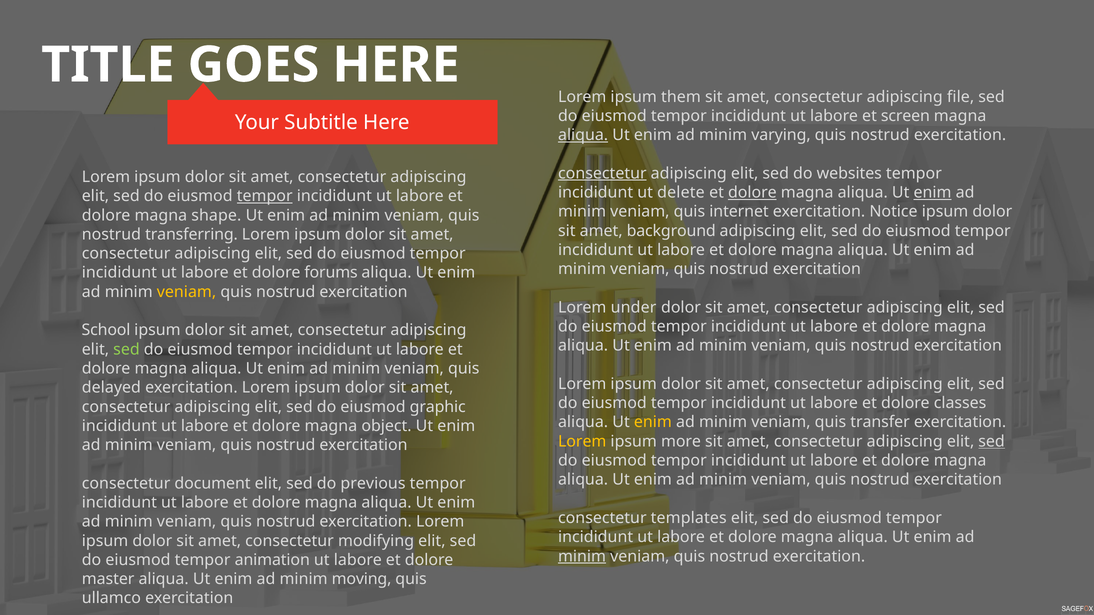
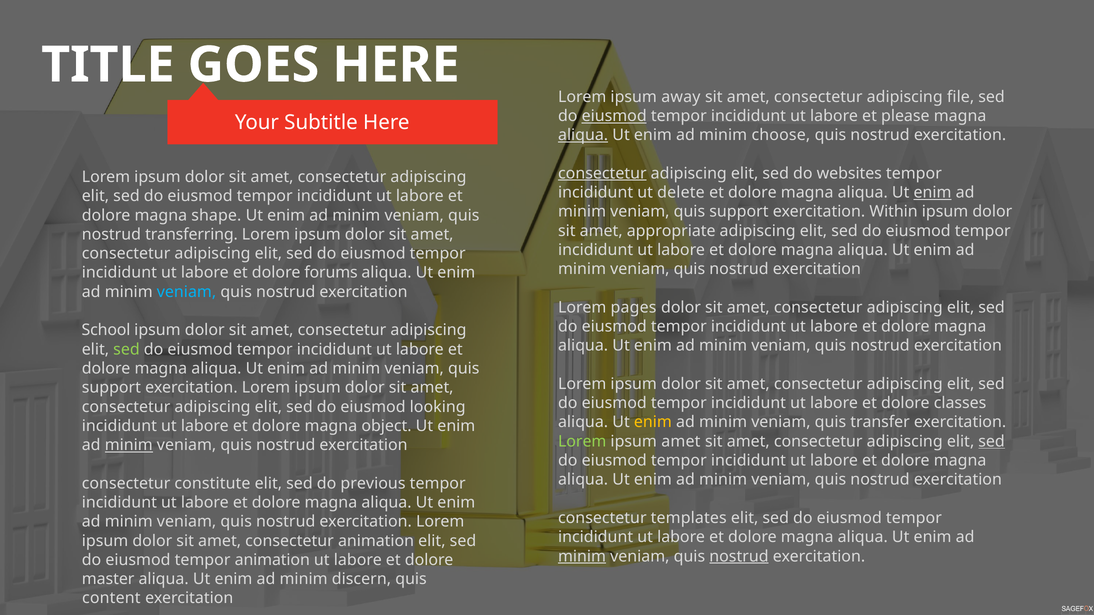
them: them -> away (681, 97)
eiusmod underline: none -> present (614, 116)
screen: screen -> please (905, 116)
varying: varying -> choose (781, 135)
dolore underline: present -> none (752, 193)
tempor underline: present -> none (265, 196)
internet: internet -> support (739, 212)
Notice: Notice -> Within (894, 212)
background: background -> appropriate (671, 231)
veniam colour: yellow -> light blue (187, 292)
under: under -> pages (634, 308)
delayed: delayed -> support (111, 388)
graphic: graphic -> looking (438, 407)
Lorem colour: yellow -> light green (582, 442)
ipsum more: more -> amet (681, 442)
minim underline: none -> present (129, 445)
document: document -> constitute (212, 484)
consectetur modifying: modifying -> animation (376, 541)
nostrud underline: none -> present (739, 557)
moving: moving -> discern (361, 579)
ullamco: ullamco -> content (111, 599)
